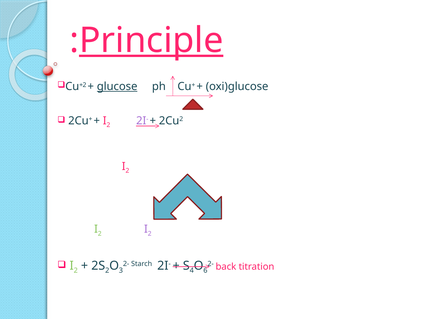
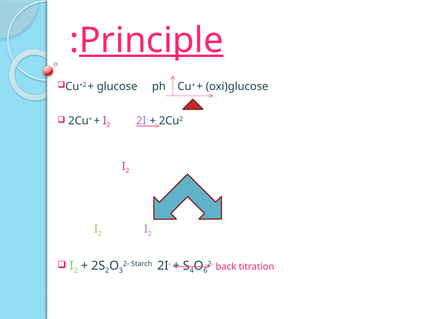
glucose underline: present -> none (117, 87)
